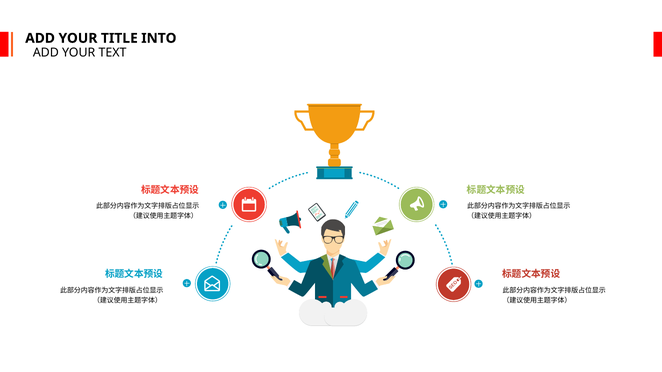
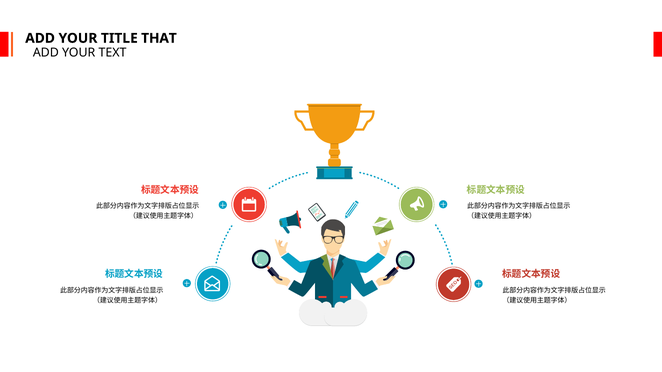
INTO: INTO -> THAT (159, 38)
